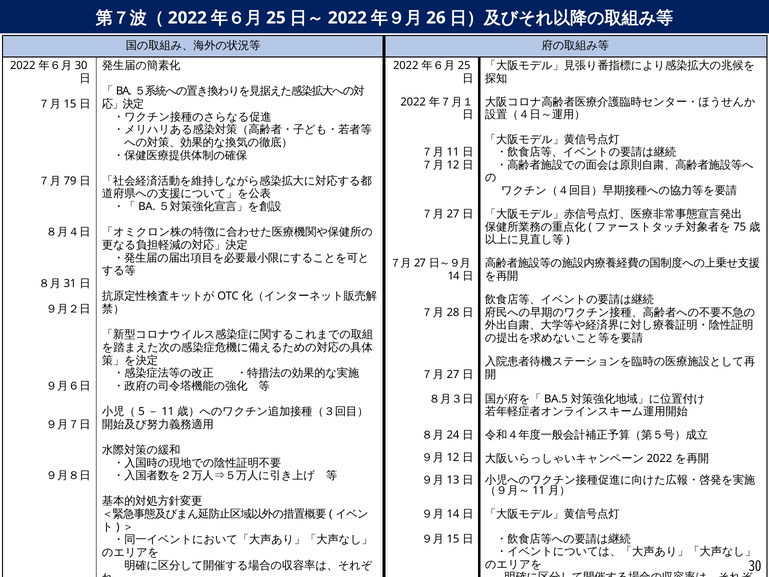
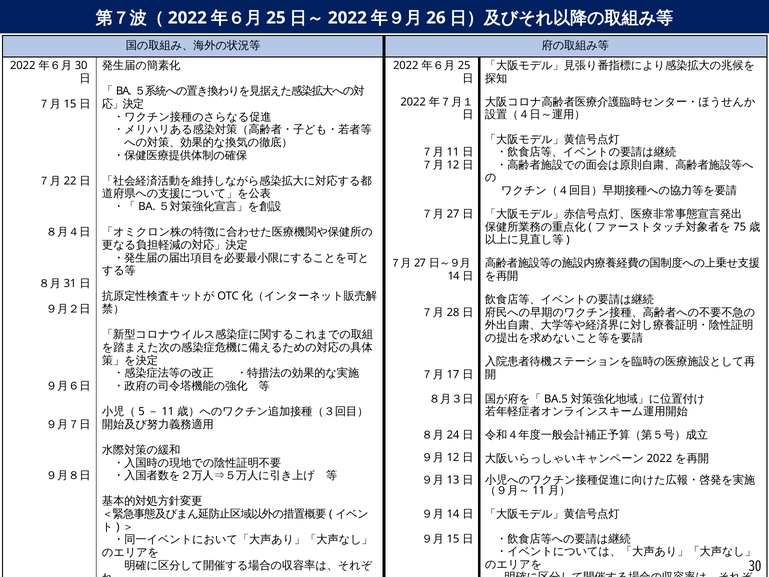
79: 79 -> 22 (70, 181)
27: 27 -> 17 (453, 374)
